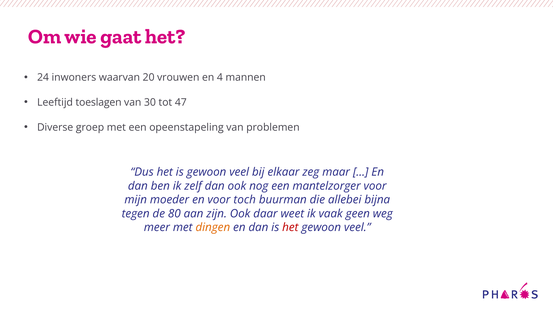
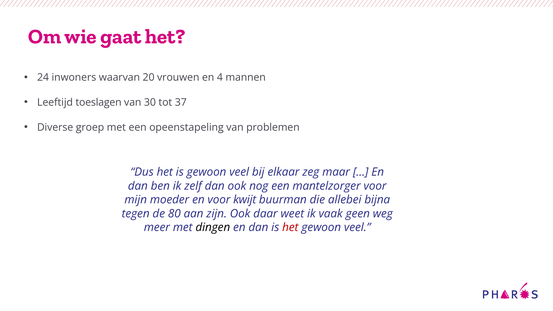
47: 47 -> 37 (181, 102)
toch: toch -> kwijt (245, 200)
dingen colour: orange -> black (213, 228)
